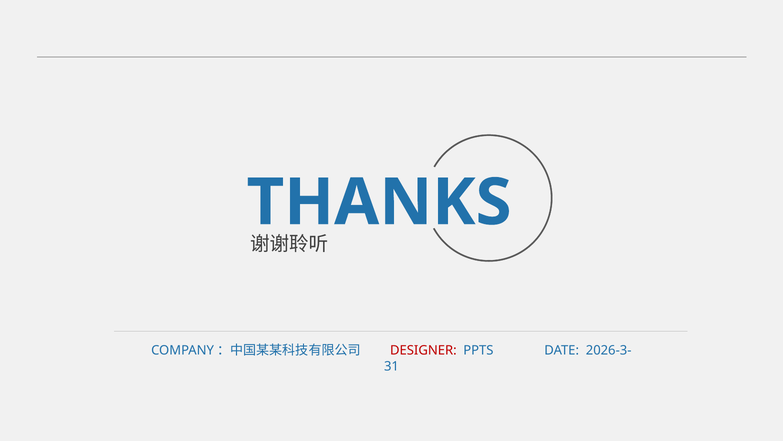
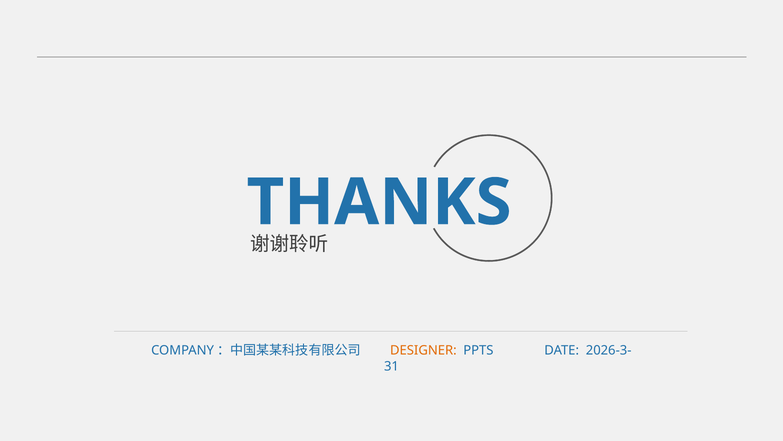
DESIGNER colour: red -> orange (423, 350)
